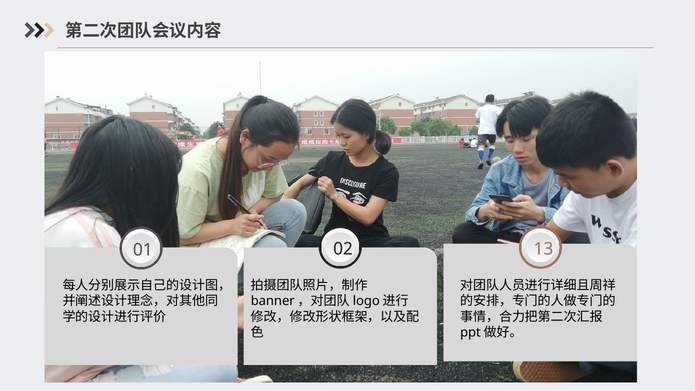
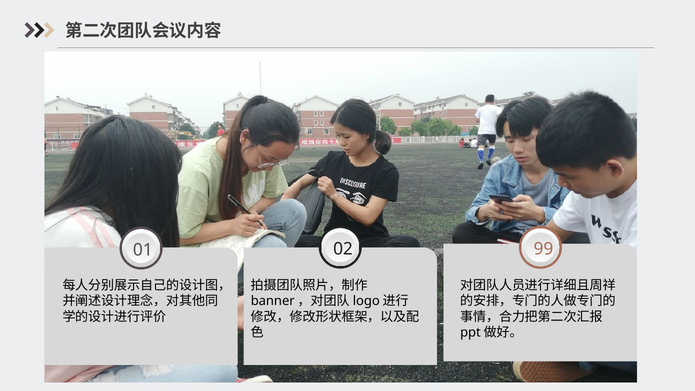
13: 13 -> 99 (543, 249)
